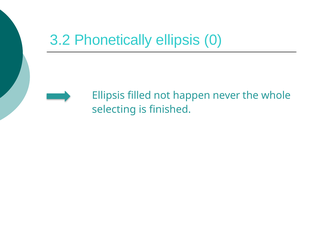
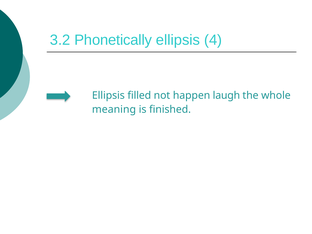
0: 0 -> 4 (213, 40)
never: never -> laugh (226, 96)
selecting: selecting -> meaning (114, 109)
